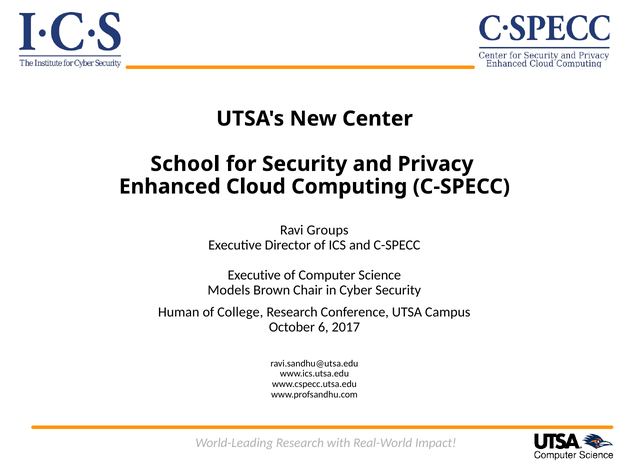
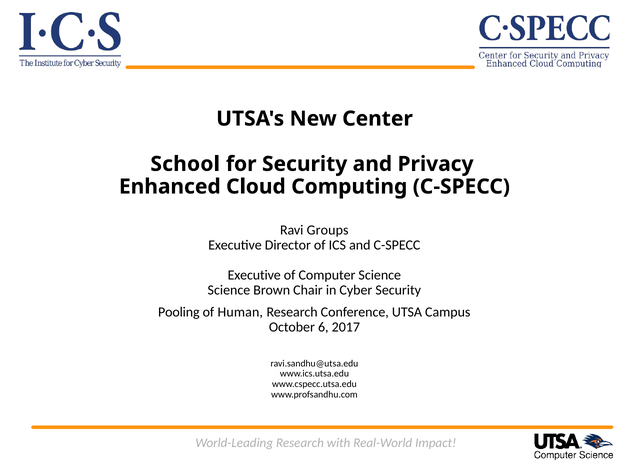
Models: Models -> Science (229, 290)
Human: Human -> Pooling (179, 312)
College: College -> Human (240, 312)
